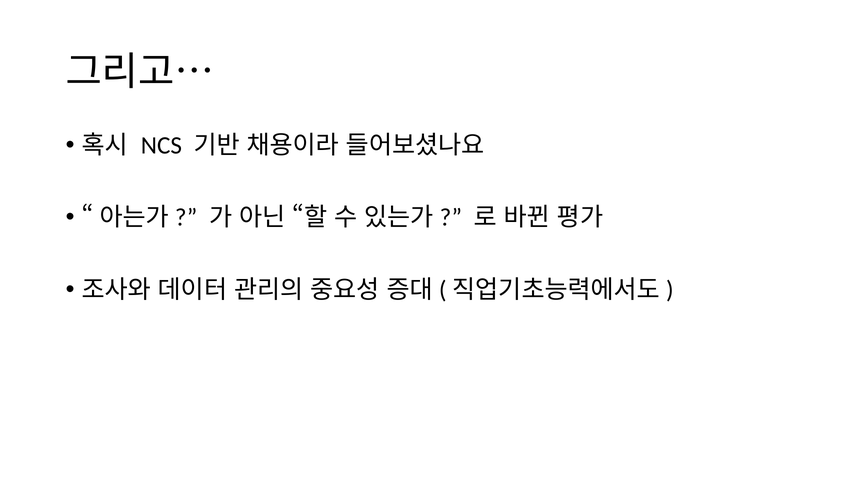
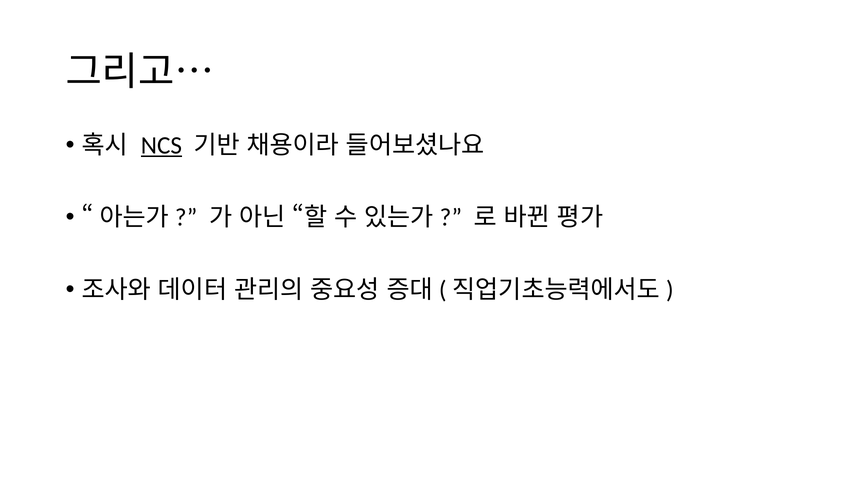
NCS underline: none -> present (161, 146)
